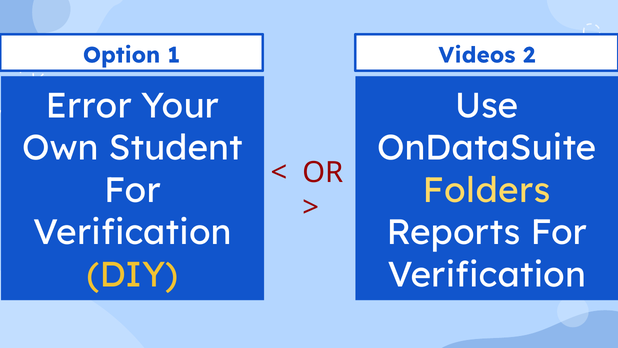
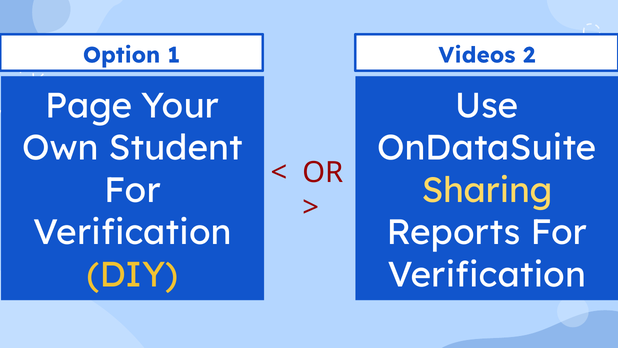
Error: Error -> Page (89, 106)
Folders: Folders -> Sharing (487, 190)
